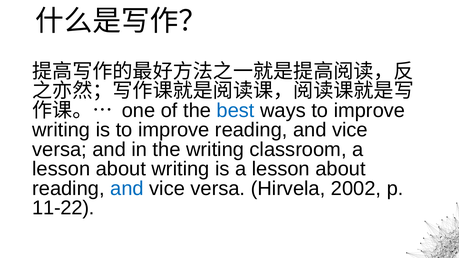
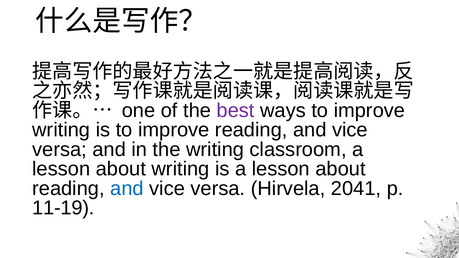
best colour: blue -> purple (236, 110)
2002: 2002 -> 2041 (356, 189)
11-22: 11-22 -> 11-19 (63, 208)
